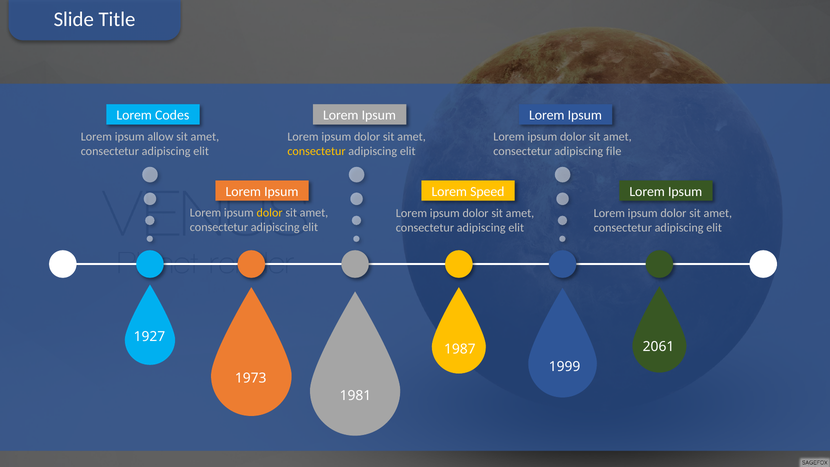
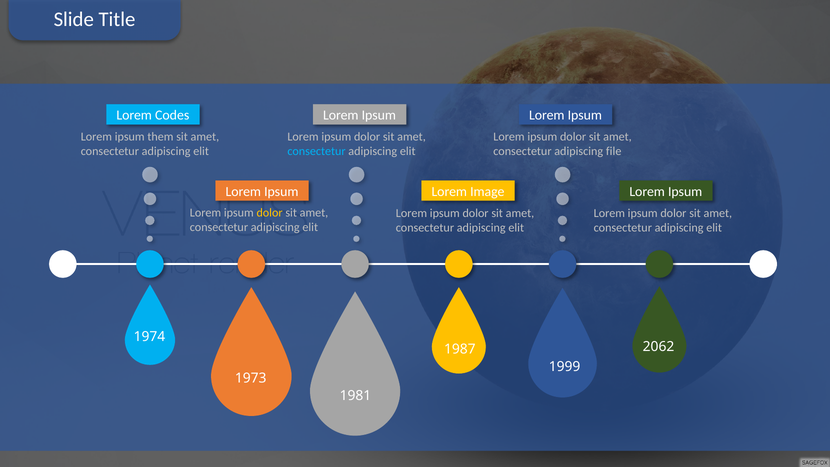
allow: allow -> them (160, 137)
consectetur colour: yellow -> light blue (317, 151)
Speed: Speed -> Image (487, 192)
1927: 1927 -> 1974 (149, 337)
2061: 2061 -> 2062 (659, 347)
